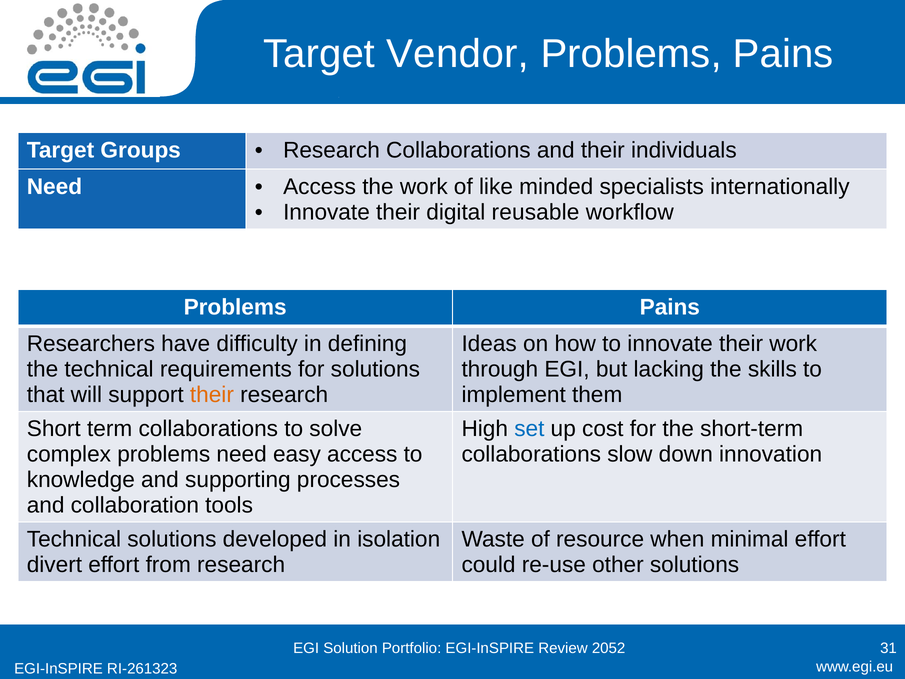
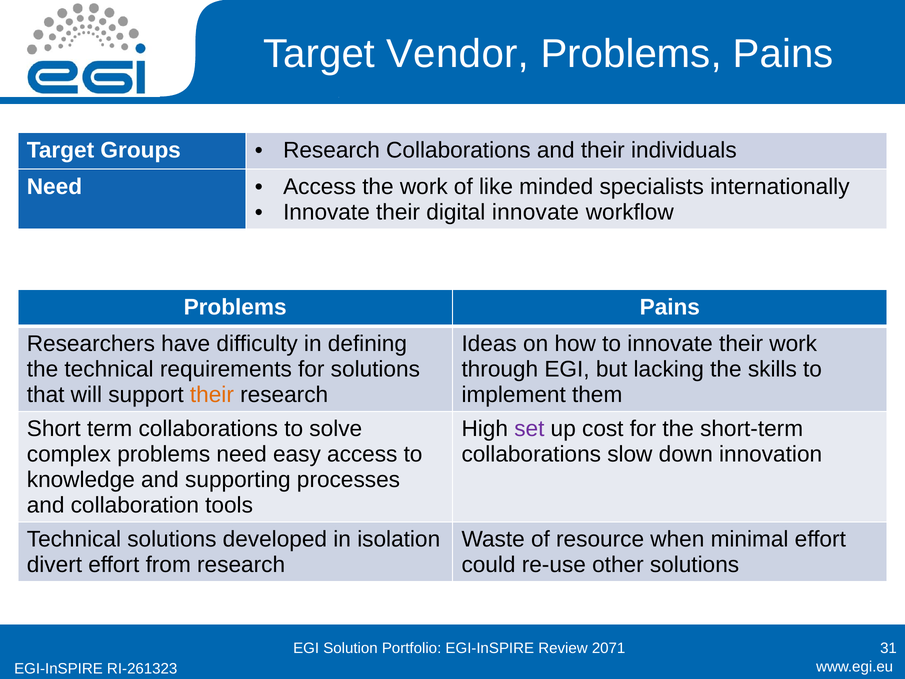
digital reusable: reusable -> innovate (535, 212)
set colour: blue -> purple (529, 429)
2052: 2052 -> 2071 (609, 648)
